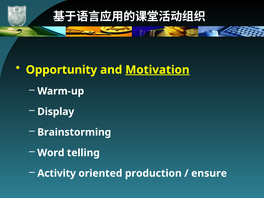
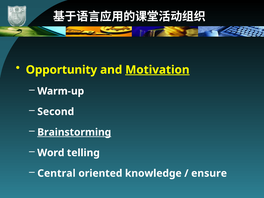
Display: Display -> Second (56, 112)
Brainstorming underline: none -> present (74, 132)
Activity: Activity -> Central (56, 173)
production: production -> knowledge (153, 173)
